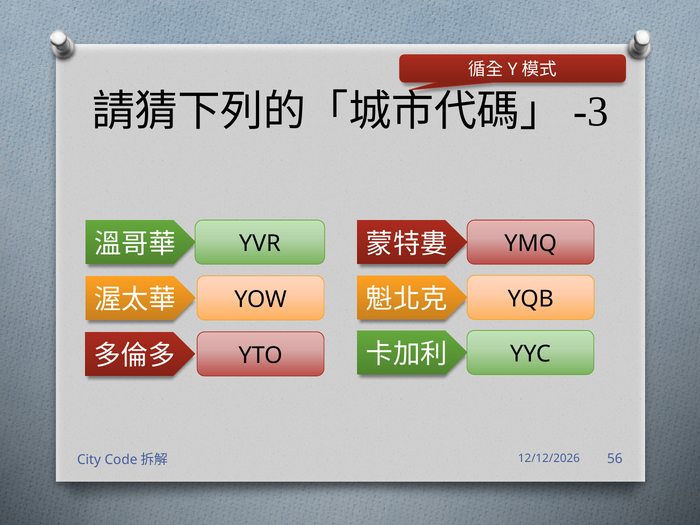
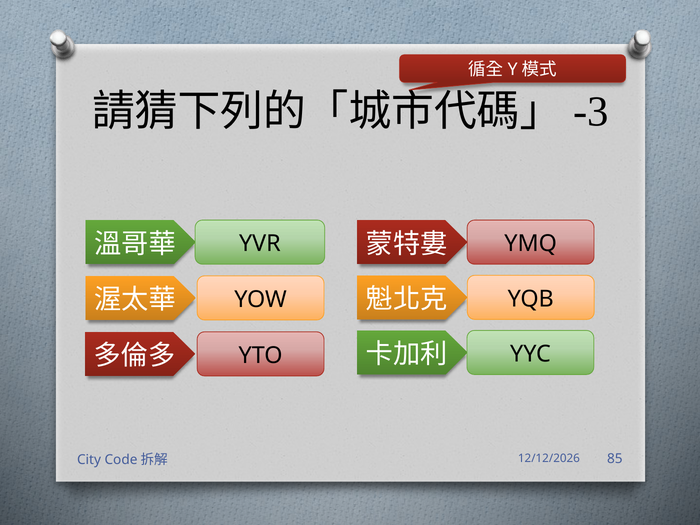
56: 56 -> 85 (615, 459)
